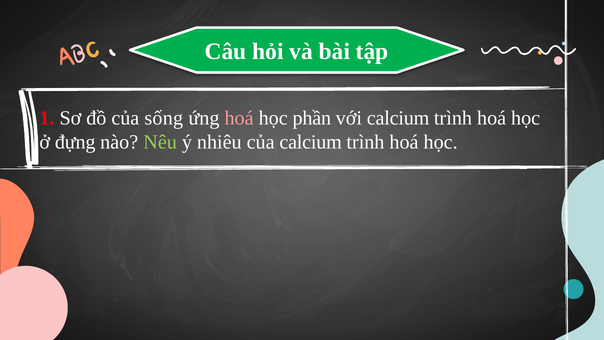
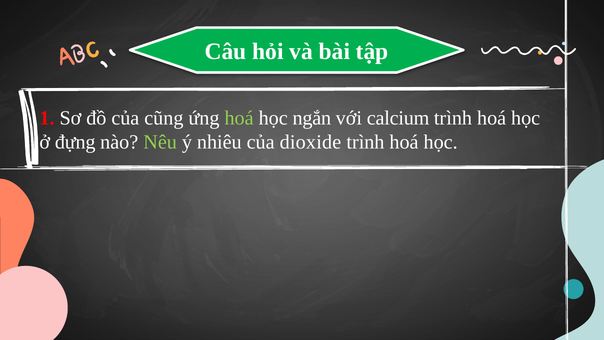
sống: sống -> cũng (164, 118)
hoá colour: pink -> light green (239, 118)
phần: phần -> ngắn (312, 118)
của calcium: calcium -> dioxide (310, 142)
